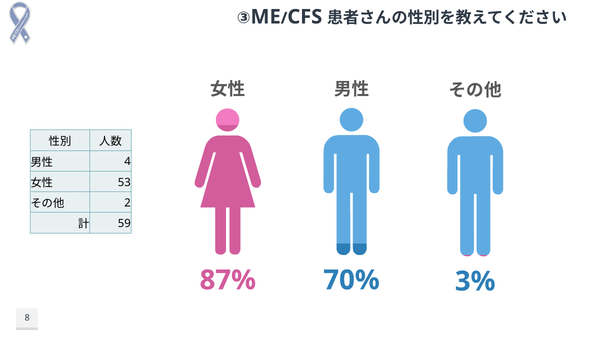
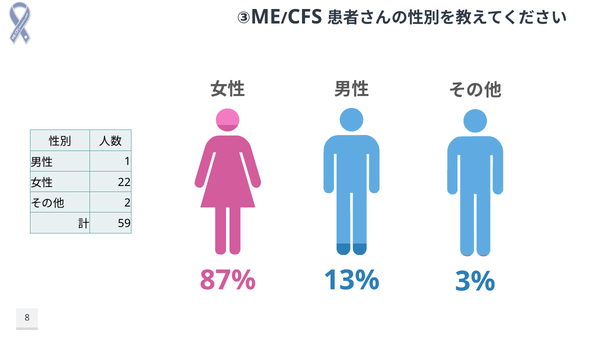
4: 4 -> 1 (128, 162)
53: 53 -> 22 (124, 182)
70%: 70% -> 13% (352, 280)
